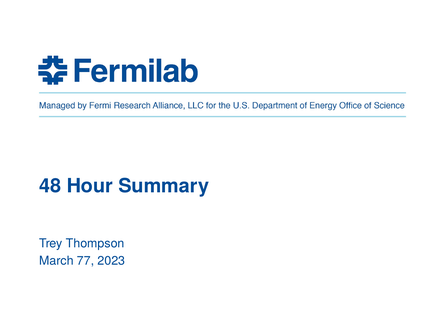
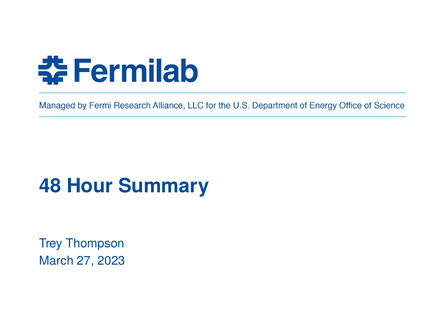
77: 77 -> 27 (86, 261)
